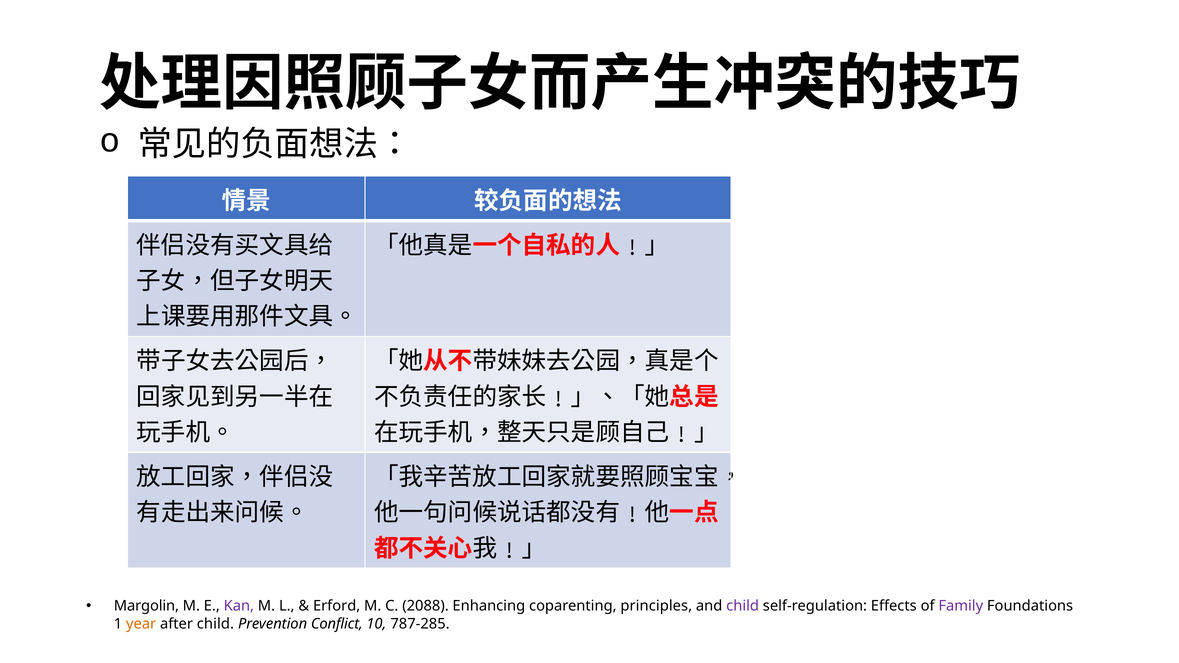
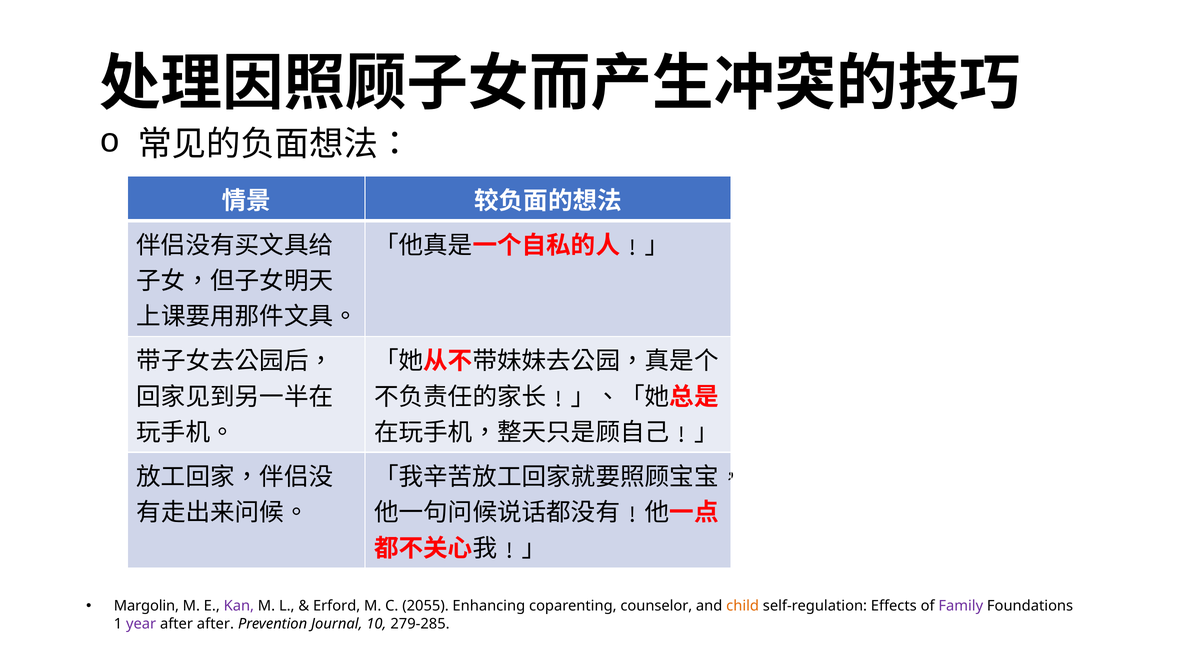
2088: 2088 -> 2055 (426, 606)
principles: principles -> counselor (656, 606)
child colour: purple -> orange (743, 606)
year colour: orange -> purple (141, 624)
after child: child -> after (215, 624)
Conflict: Conflict -> Journal (337, 624)
787-285: 787-285 -> 279-285 (420, 624)
